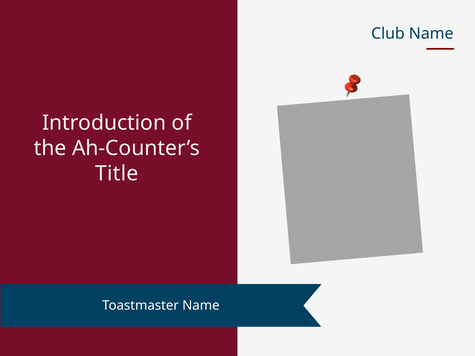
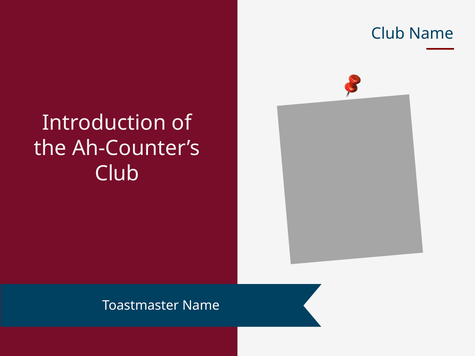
Title: Title -> Club (117, 174)
